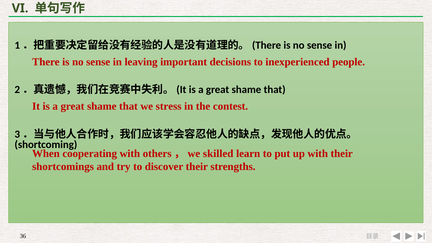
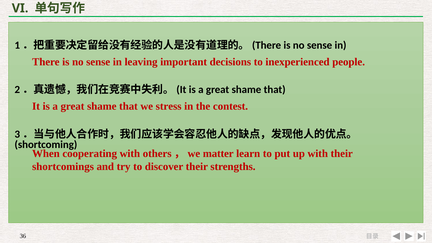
skilled: skilled -> matter (218, 154)
